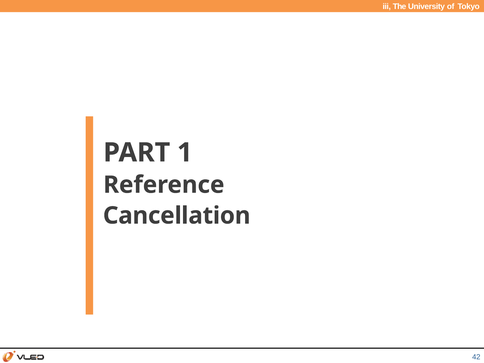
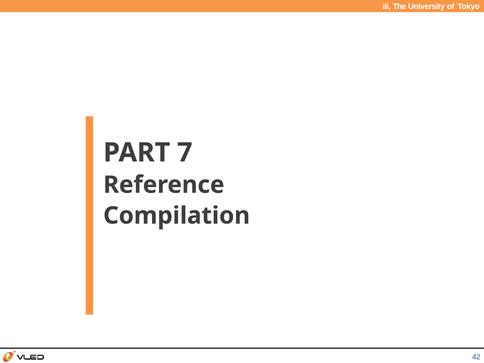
1: 1 -> 7 (185, 153)
Cancellation: Cancellation -> Compilation (177, 216)
